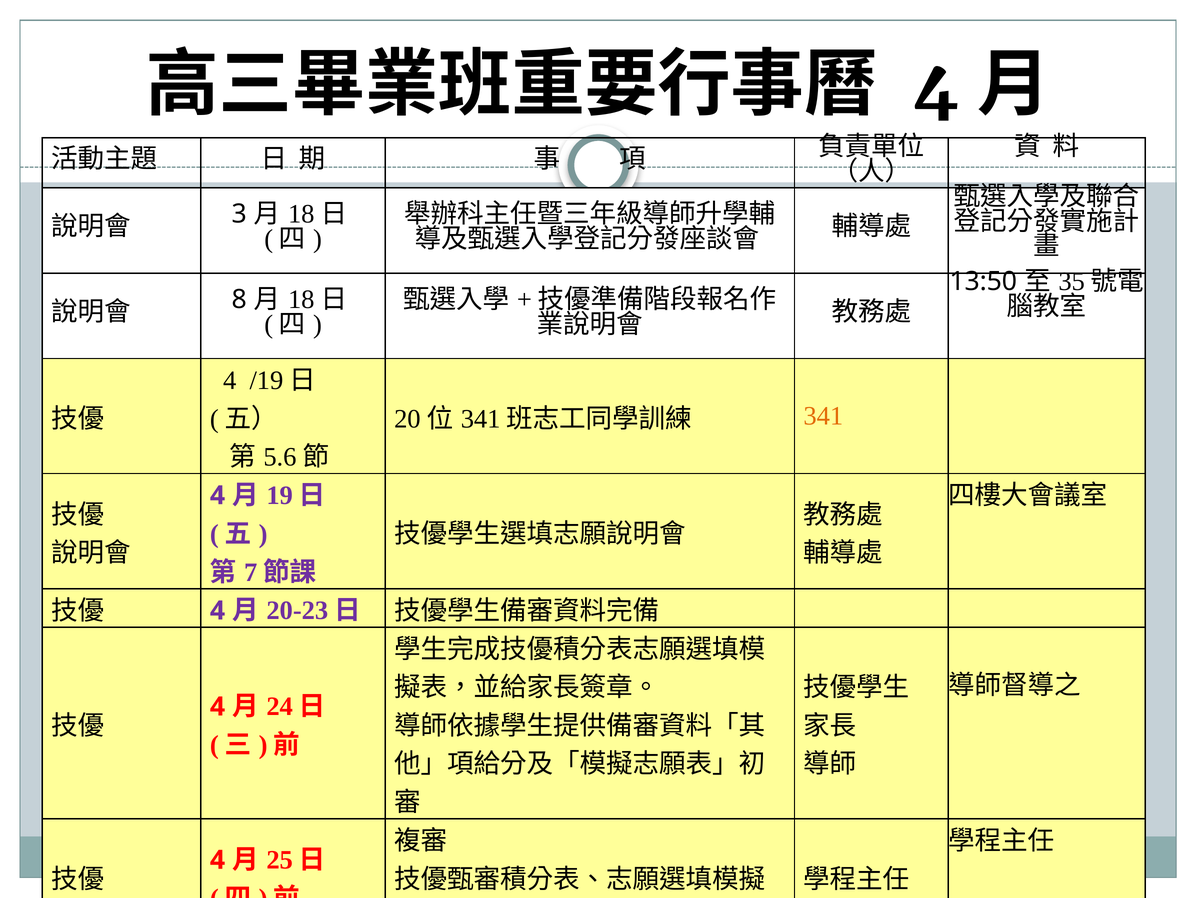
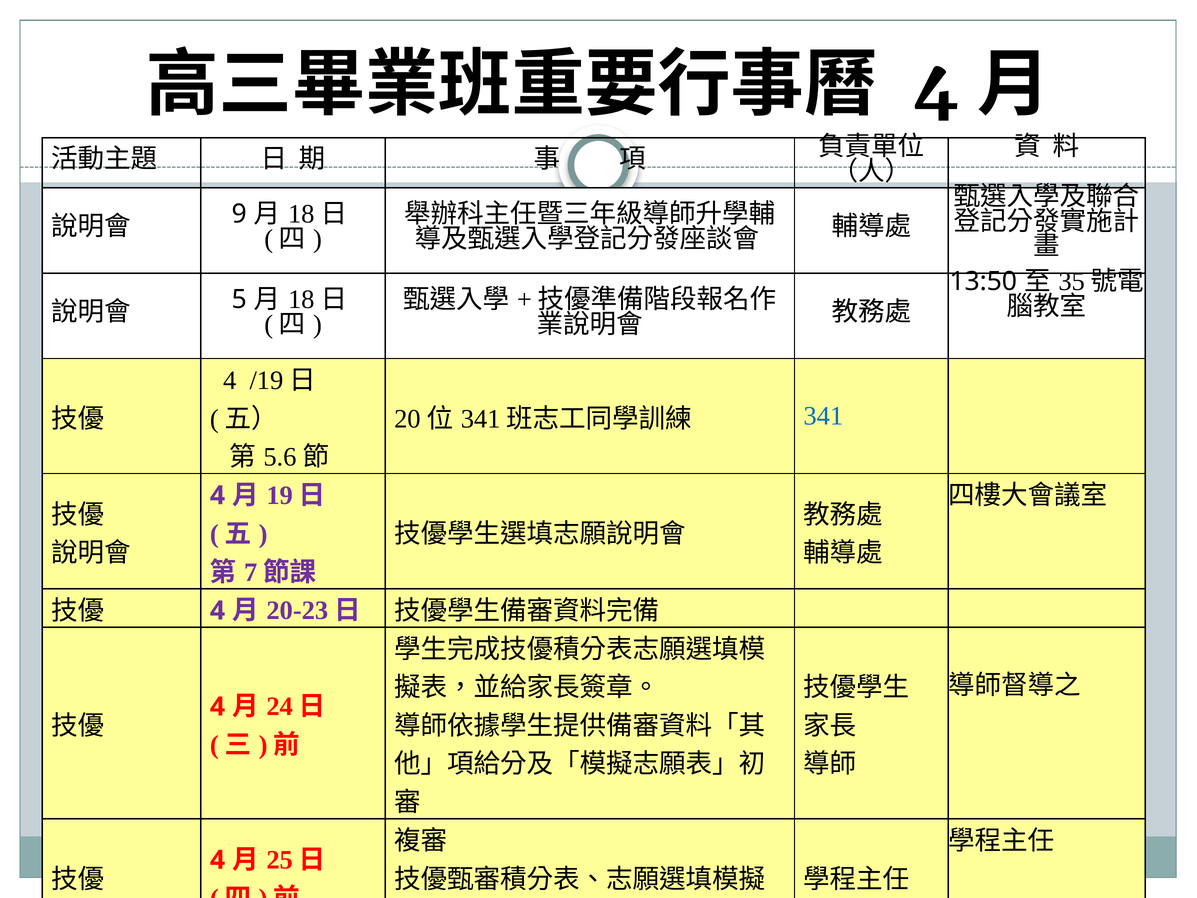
3: 3 -> 9 (239, 214)
8: 8 -> 5 (239, 299)
341 colour: orange -> blue (823, 416)
